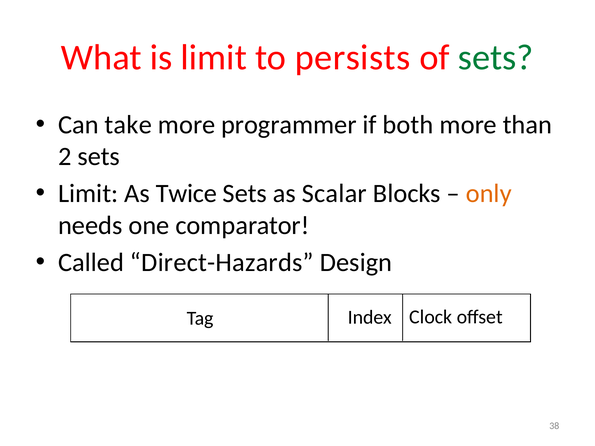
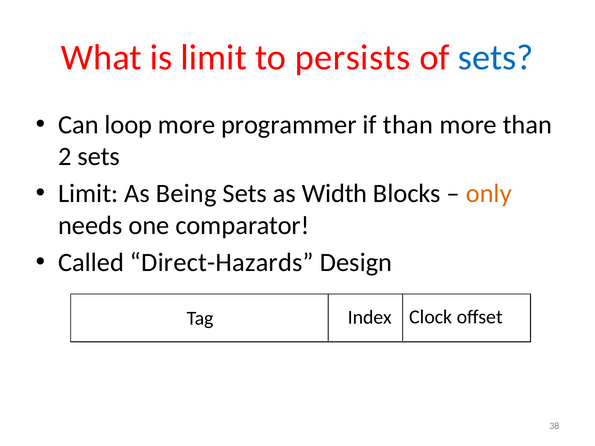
sets colour: green -> blue (496, 58)
take: take -> loop (128, 125)
if both: both -> than (408, 125)
Twice: Twice -> Being (186, 194)
Scalar: Scalar -> Width (335, 194)
